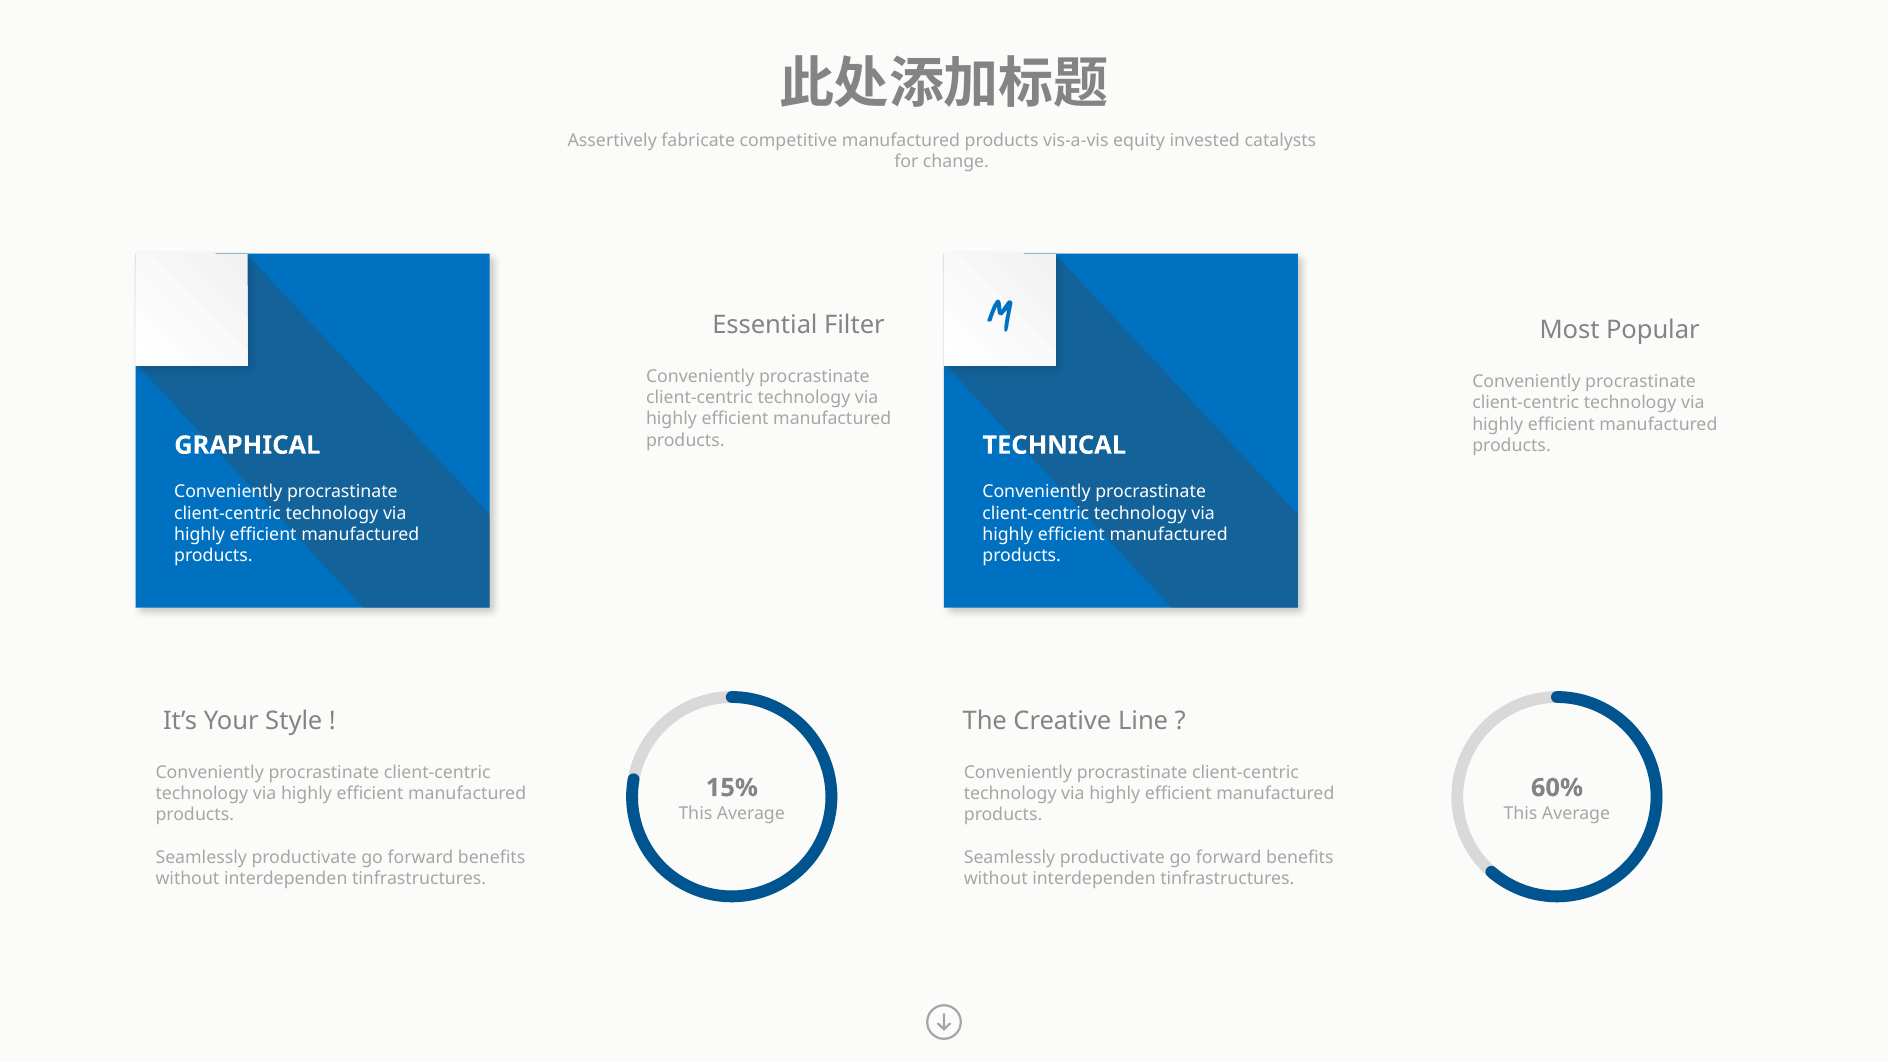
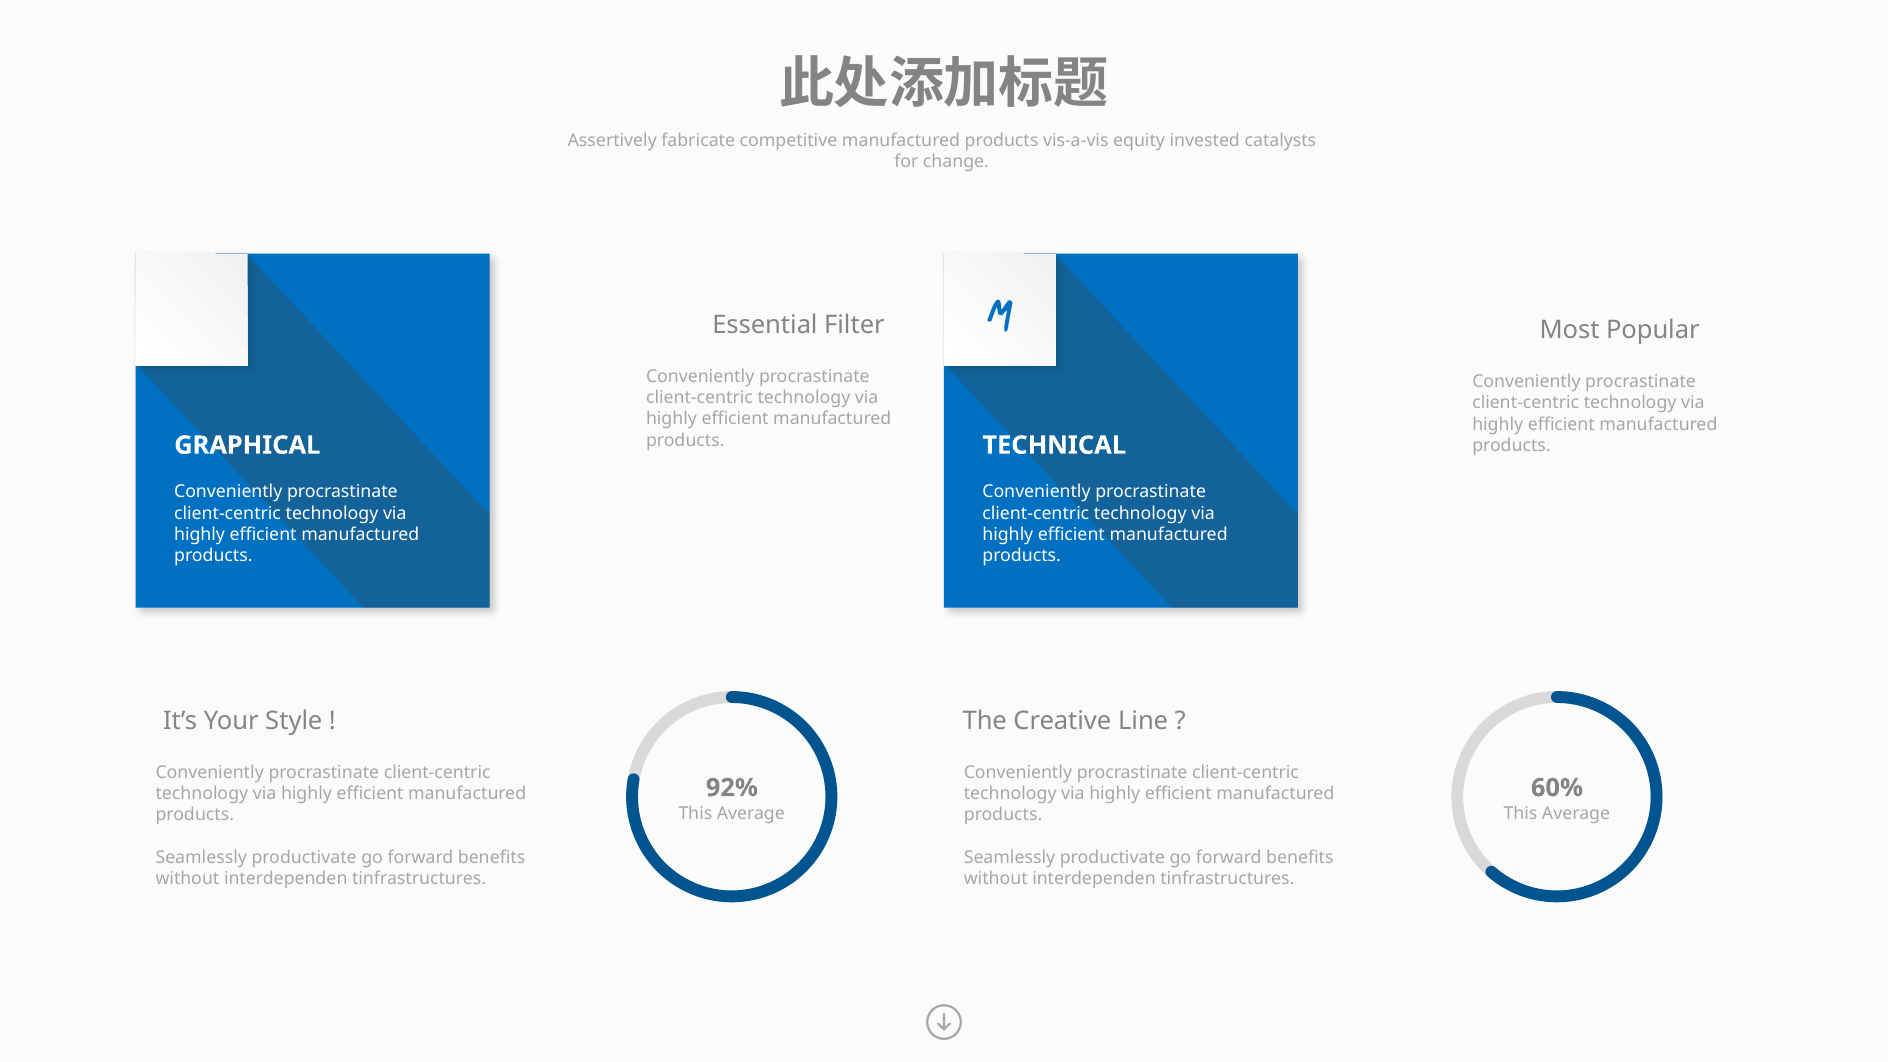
15%: 15% -> 92% (732, 788)
